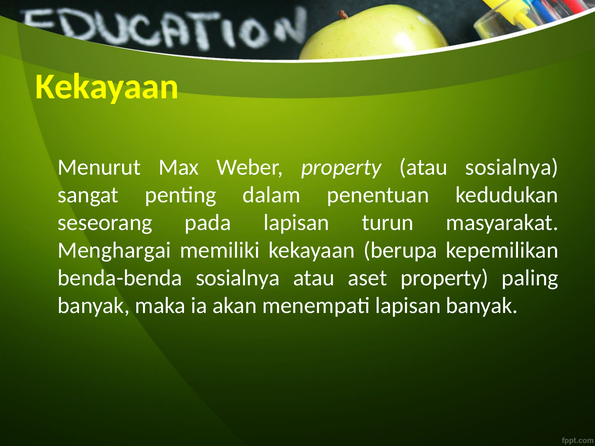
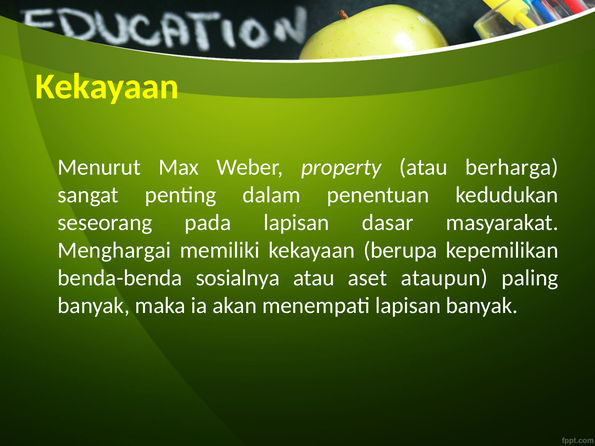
atau sosialnya: sosialnya -> berharga (512, 167)
turun: turun -> dasar (388, 223)
aset property: property -> ataupun (444, 278)
